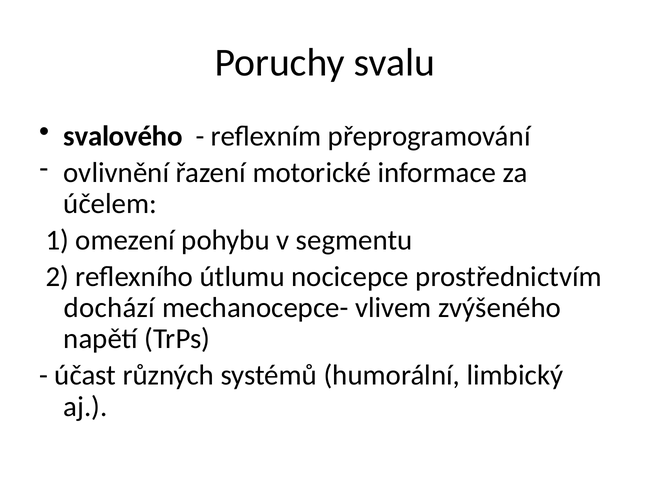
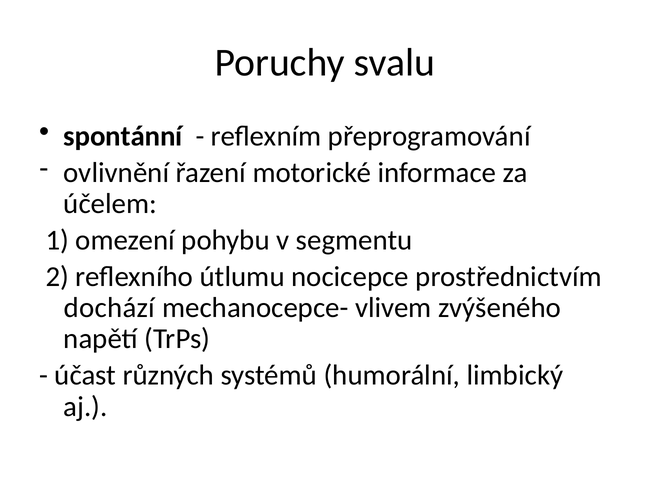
svalového: svalového -> spontánní (123, 136)
